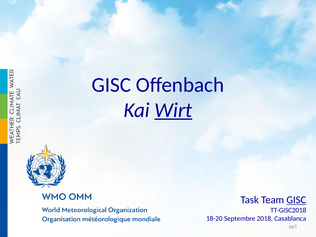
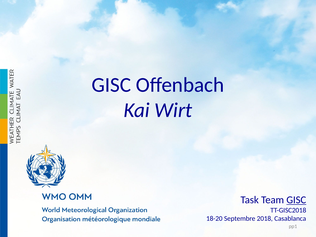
Wirt underline: present -> none (173, 110)
